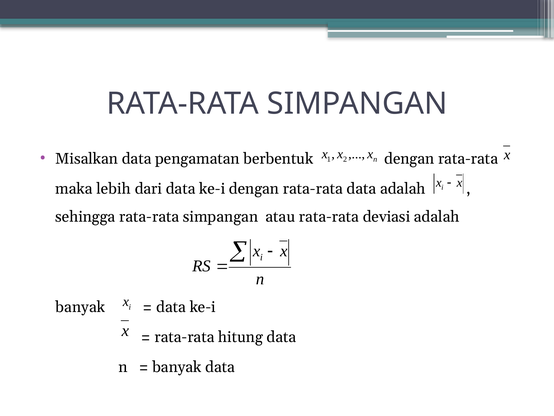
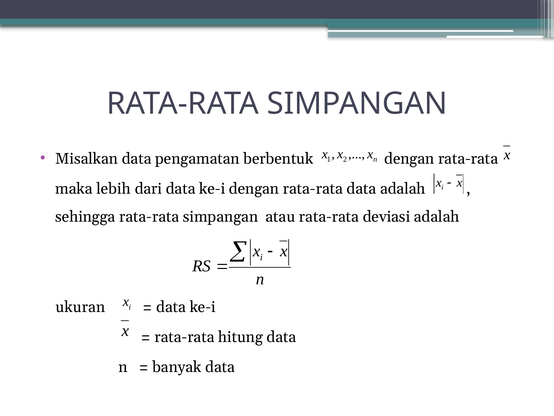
banyak: banyak -> ukuran (80, 307)
